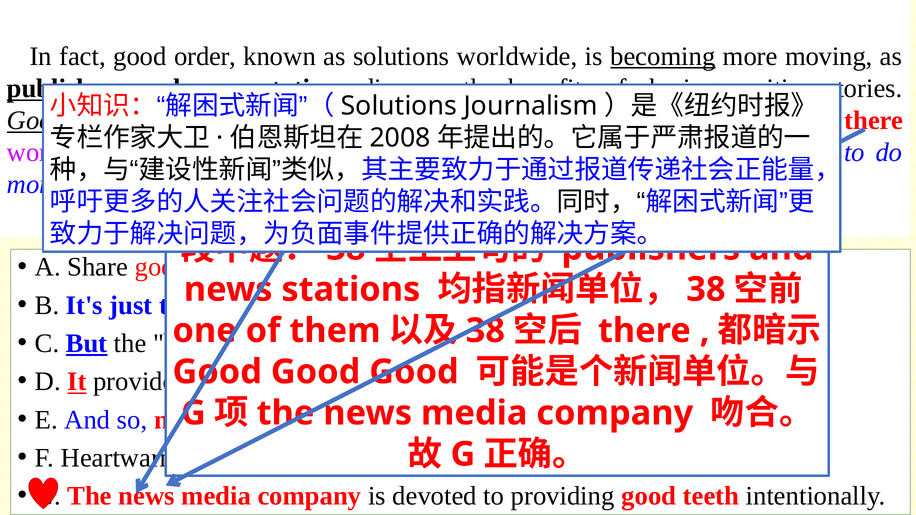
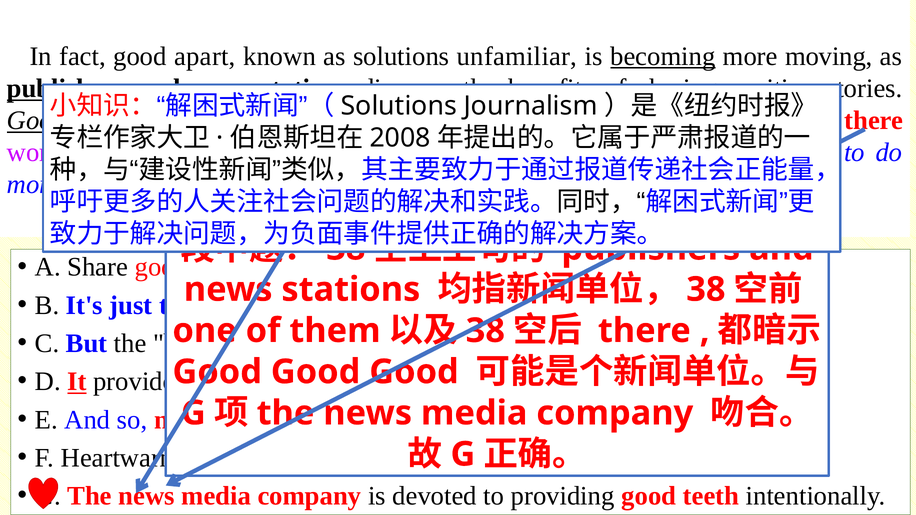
order: order -> apart (205, 56)
worldwide: worldwide -> unfamiliar (517, 56)
But underline: present -> none (87, 344)
